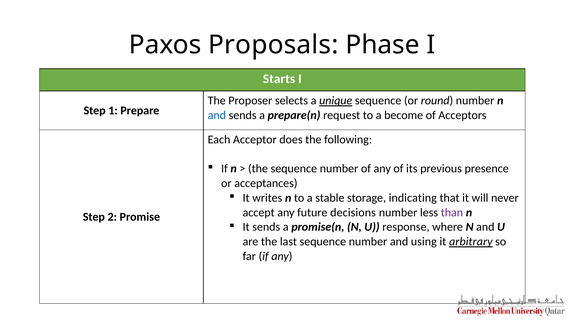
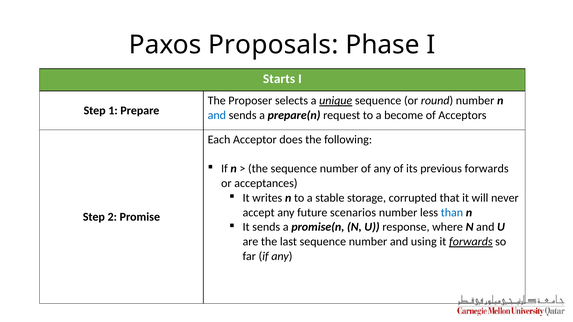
previous presence: presence -> forwards (487, 169)
indicating: indicating -> corrupted (413, 198)
decisions: decisions -> scenarios (353, 213)
than colour: purple -> blue (452, 213)
it arbitrary: arbitrary -> forwards (471, 242)
